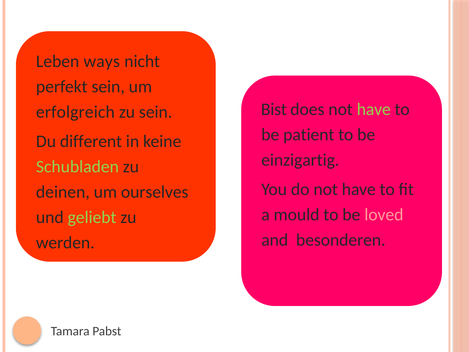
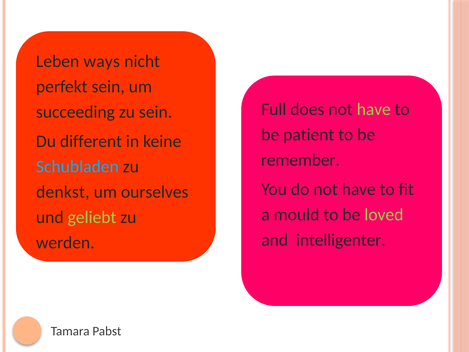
Bist: Bist -> Full (274, 109)
erfolgreich: erfolgreich -> succeeding (75, 112)
einzigartig: einzigartig -> remember (300, 160)
Schubladen colour: light green -> light blue (77, 166)
deinen: deinen -> denkst (63, 192)
loved colour: pink -> light green (384, 214)
besonderen: besonderen -> intelligenter (341, 240)
